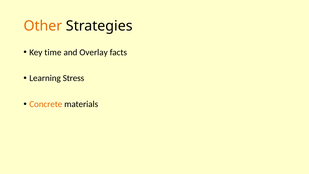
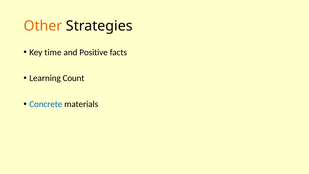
Overlay: Overlay -> Positive (94, 52)
Stress: Stress -> Count (73, 78)
Concrete colour: orange -> blue (46, 104)
